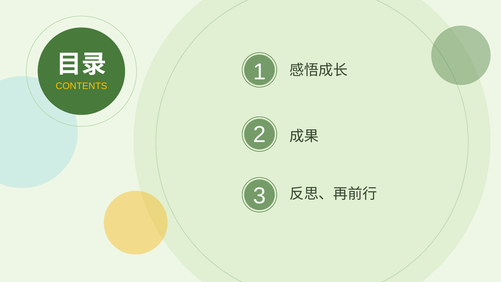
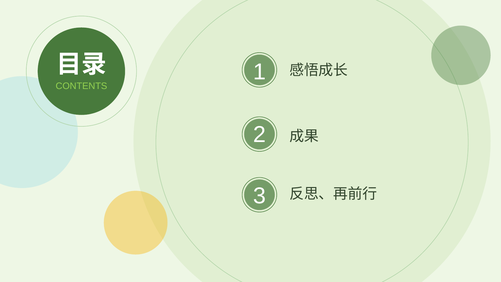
CONTENTS colour: yellow -> light green (81, 86)
